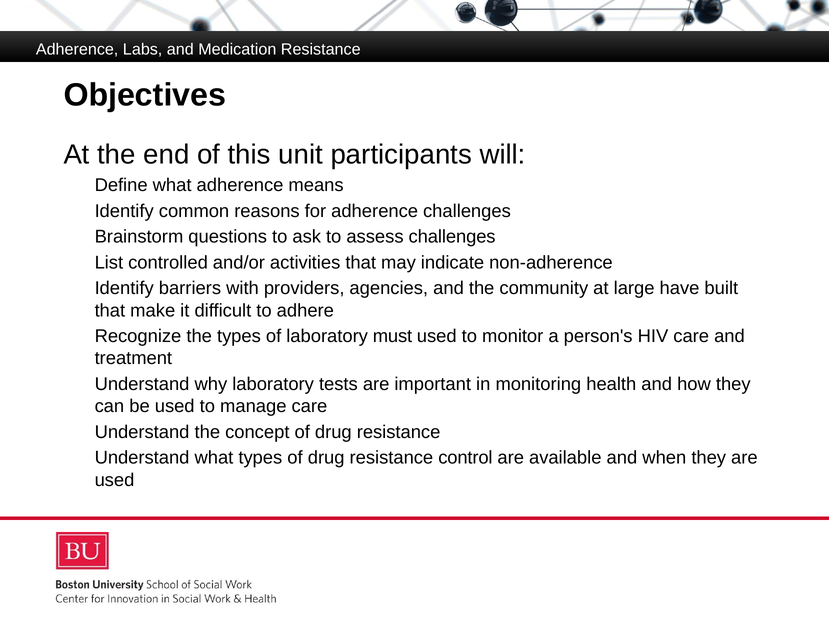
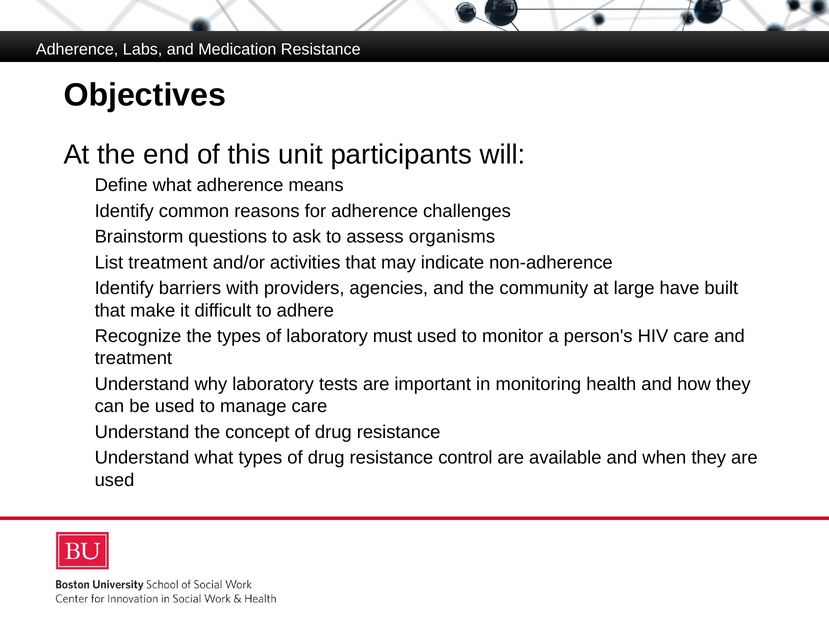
assess challenges: challenges -> organisms (452, 237)
List controlled: controlled -> treatment (168, 262)
